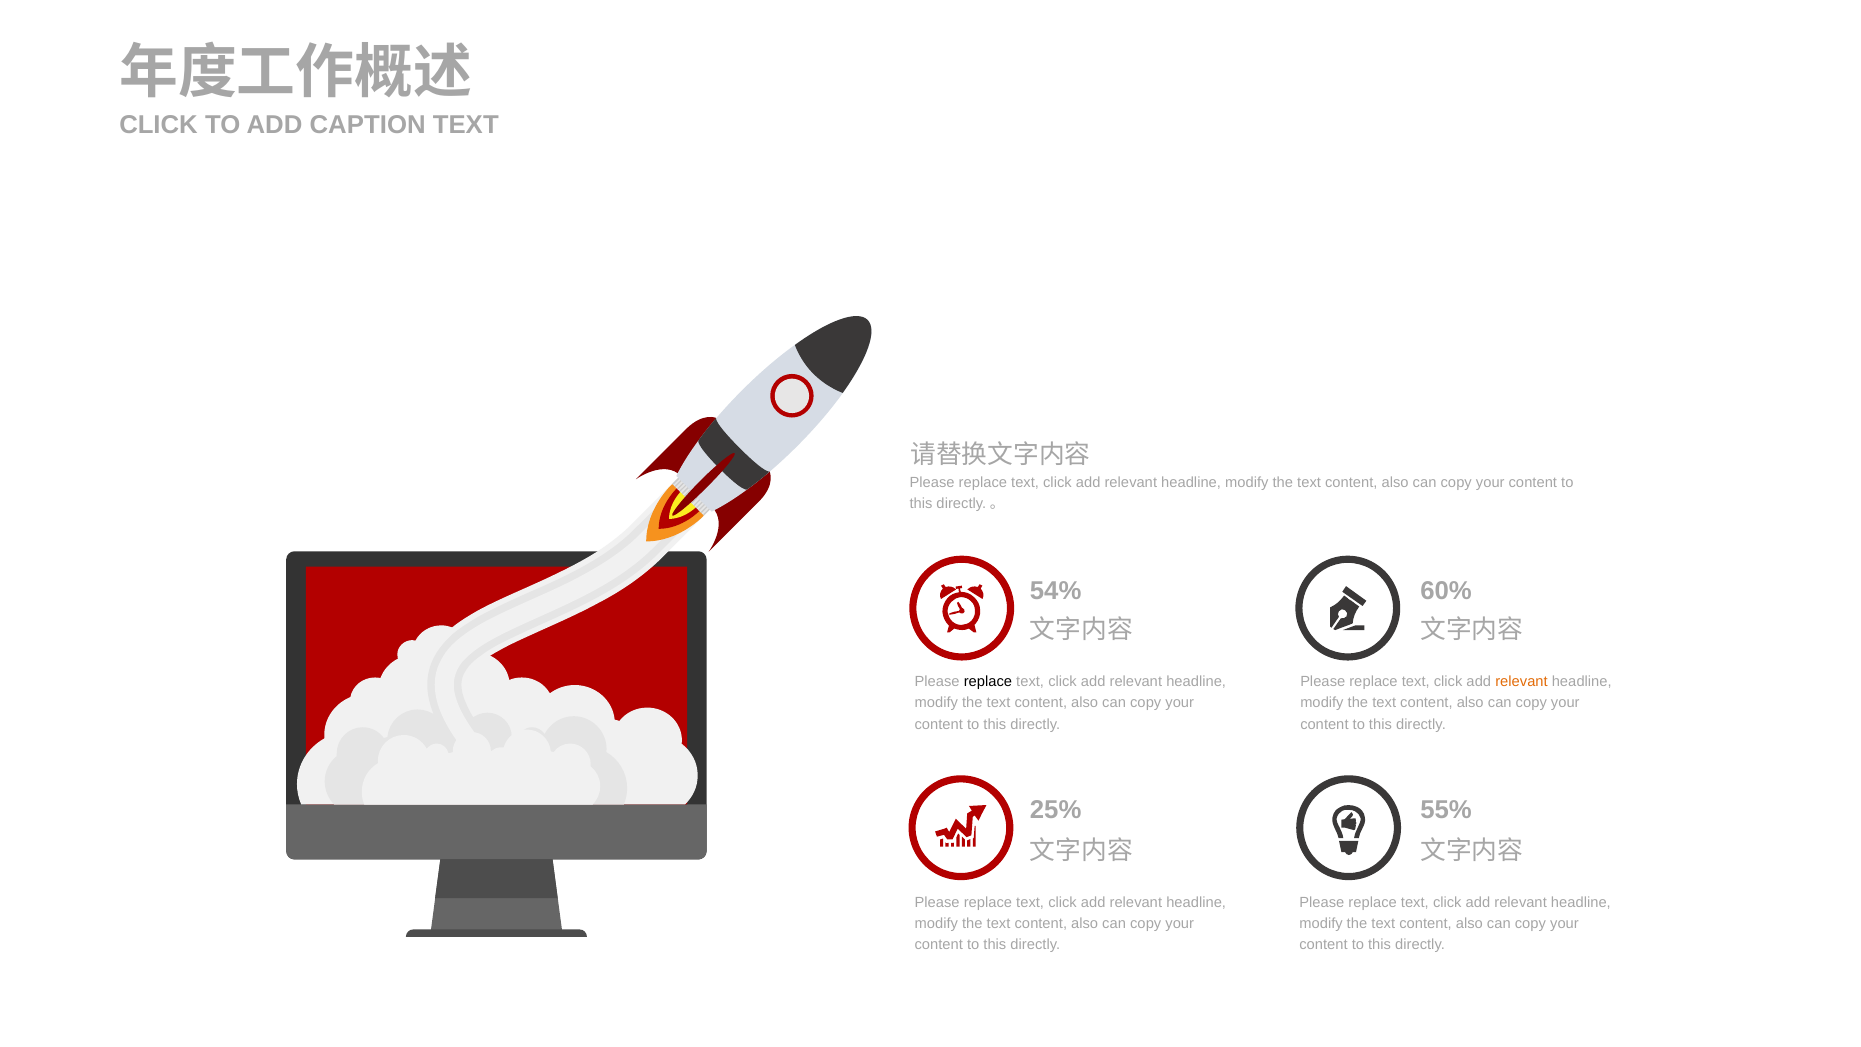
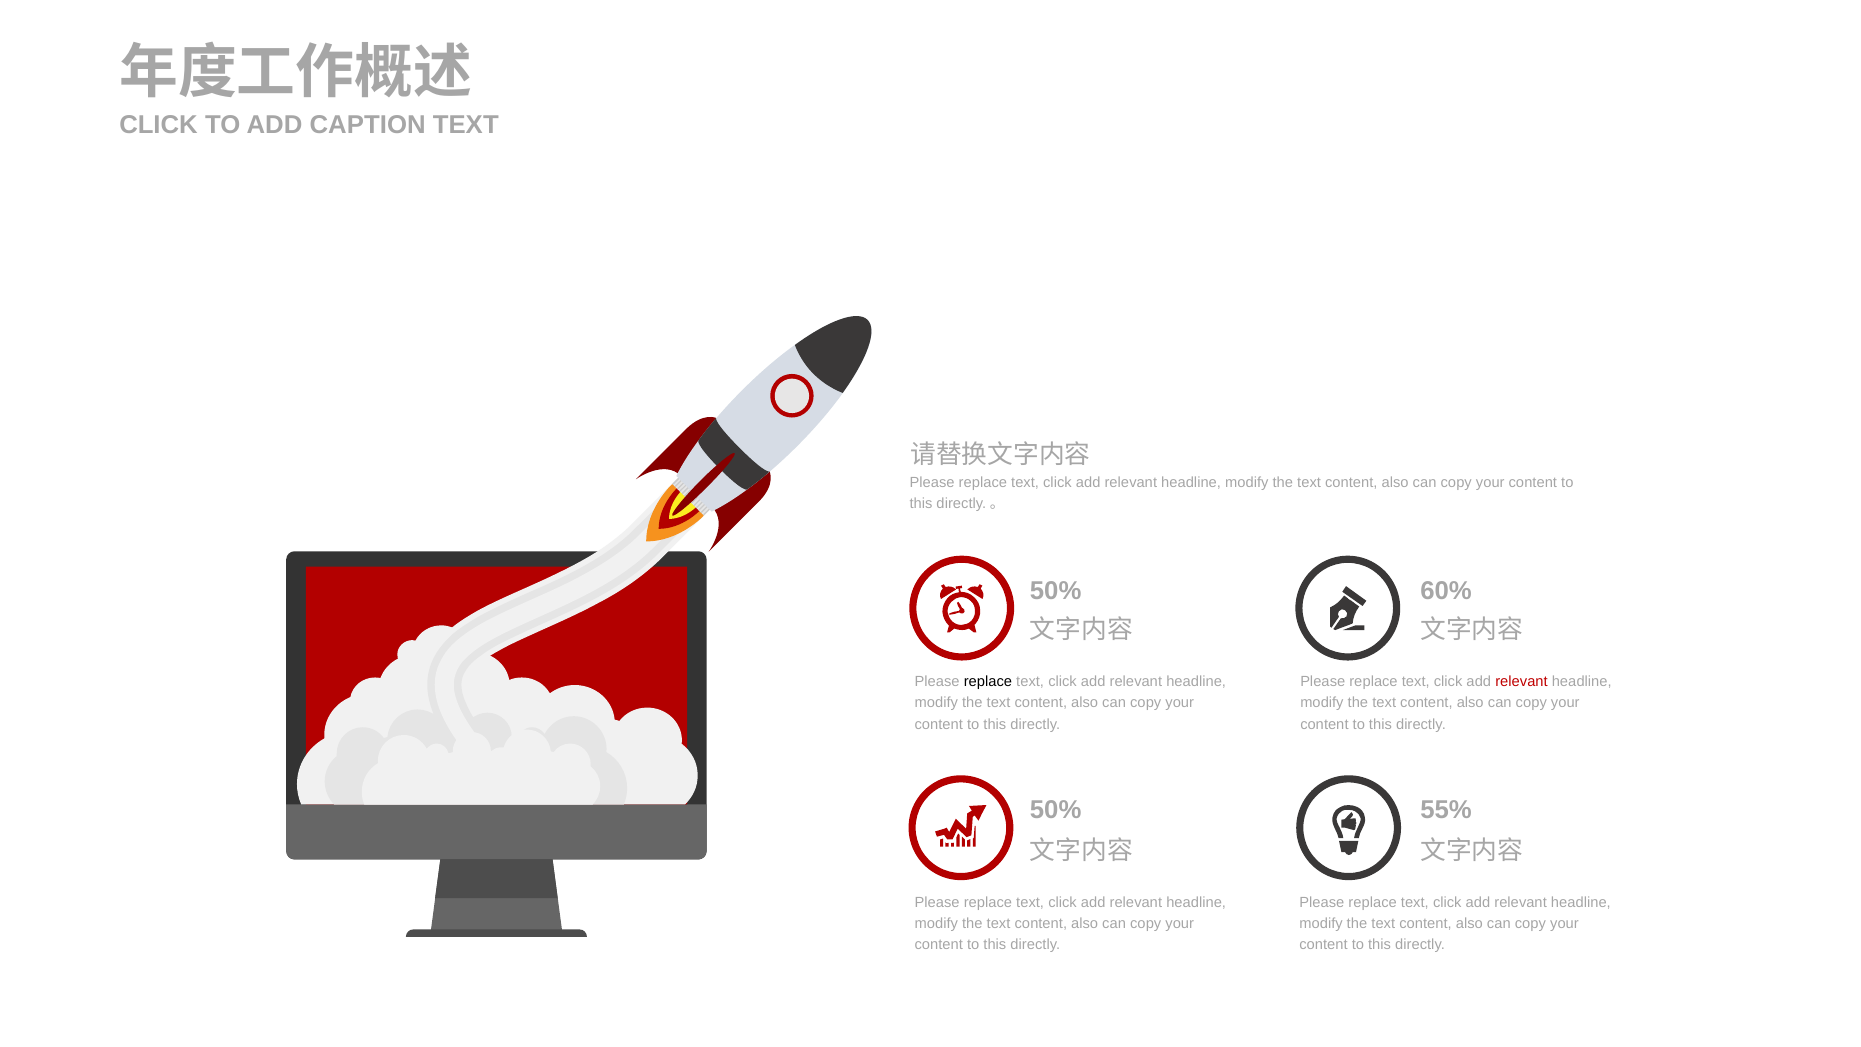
54%: 54% -> 50% (1056, 591)
relevant colour: orange -> red (1522, 682)
25%: 25% -> 50% (1056, 810)
